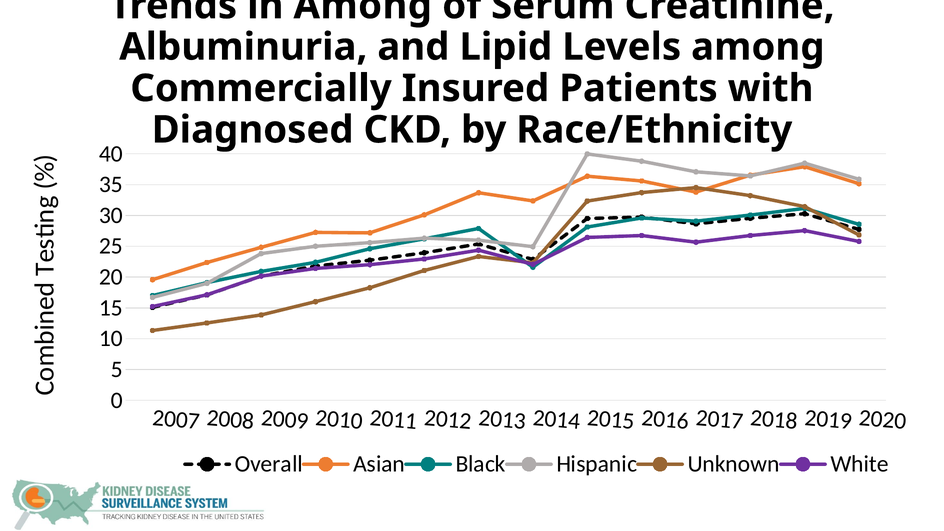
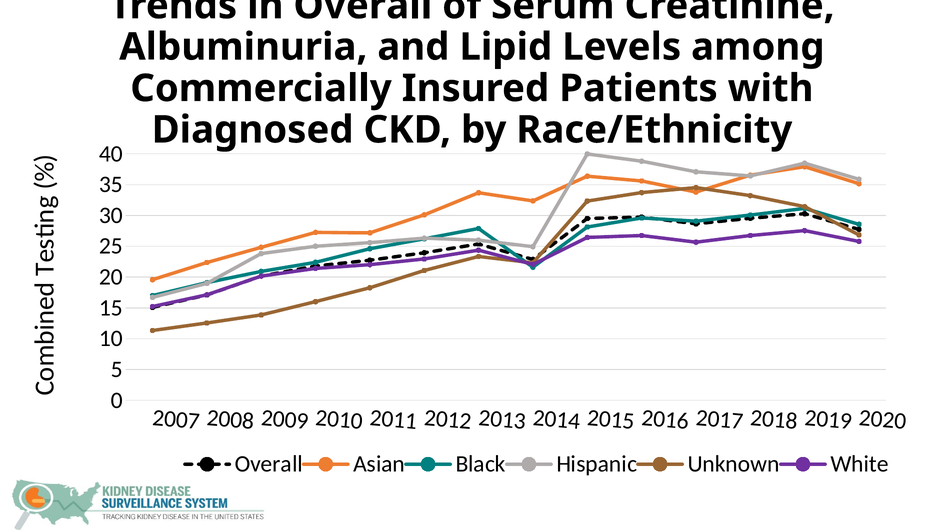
in Among: Among -> Overall (363, 6)
